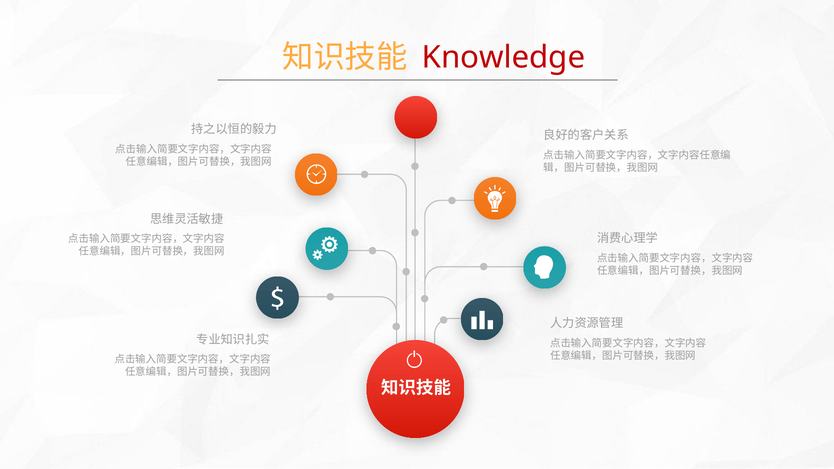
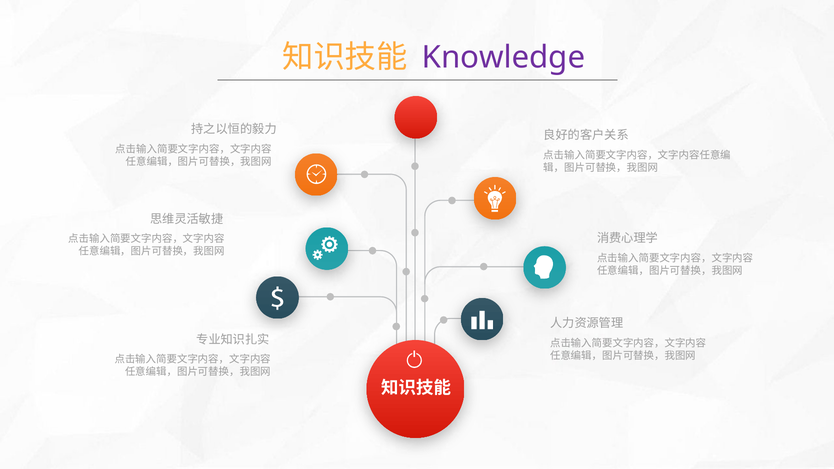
Knowledge colour: red -> purple (504, 58)
